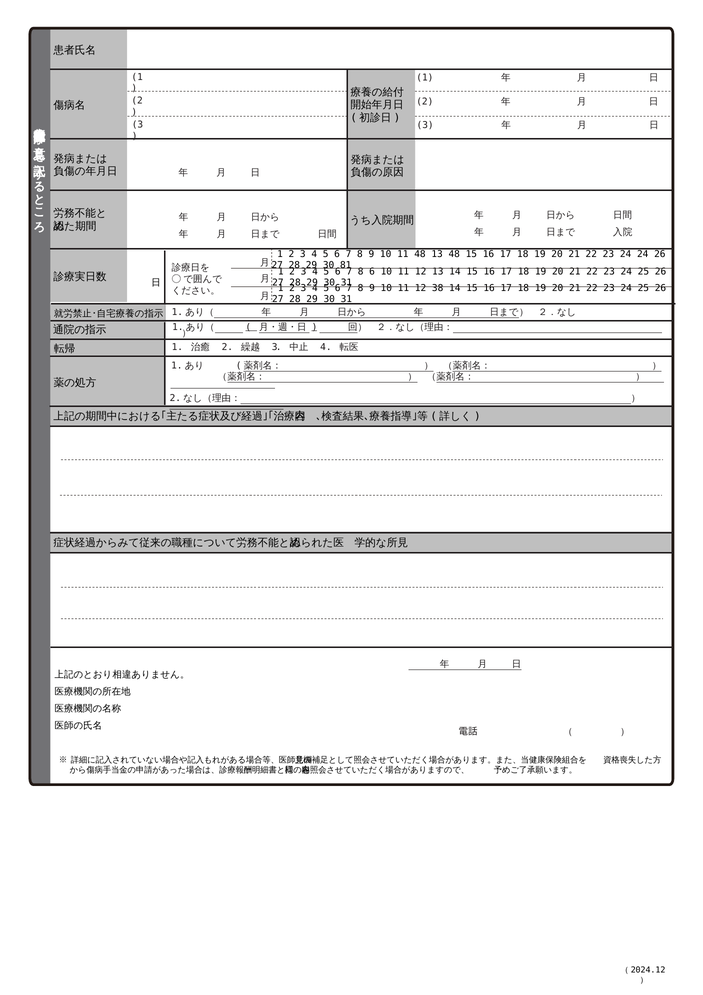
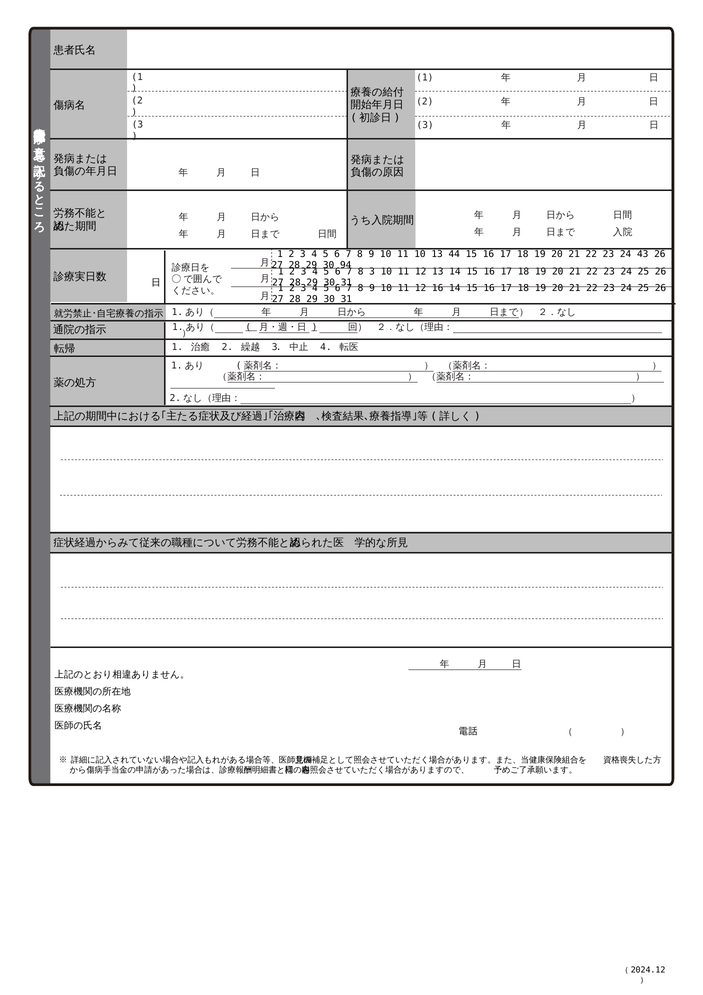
11 48: 48 -> 10 (420, 254)
13 48: 48 -> 44 (454, 254)
24 24: 24 -> 43 (643, 254)
81: 81 -> 94 (346, 265)
8 6: 6 -> 3 (372, 271)
12 38: 38 -> 16 (438, 288)
